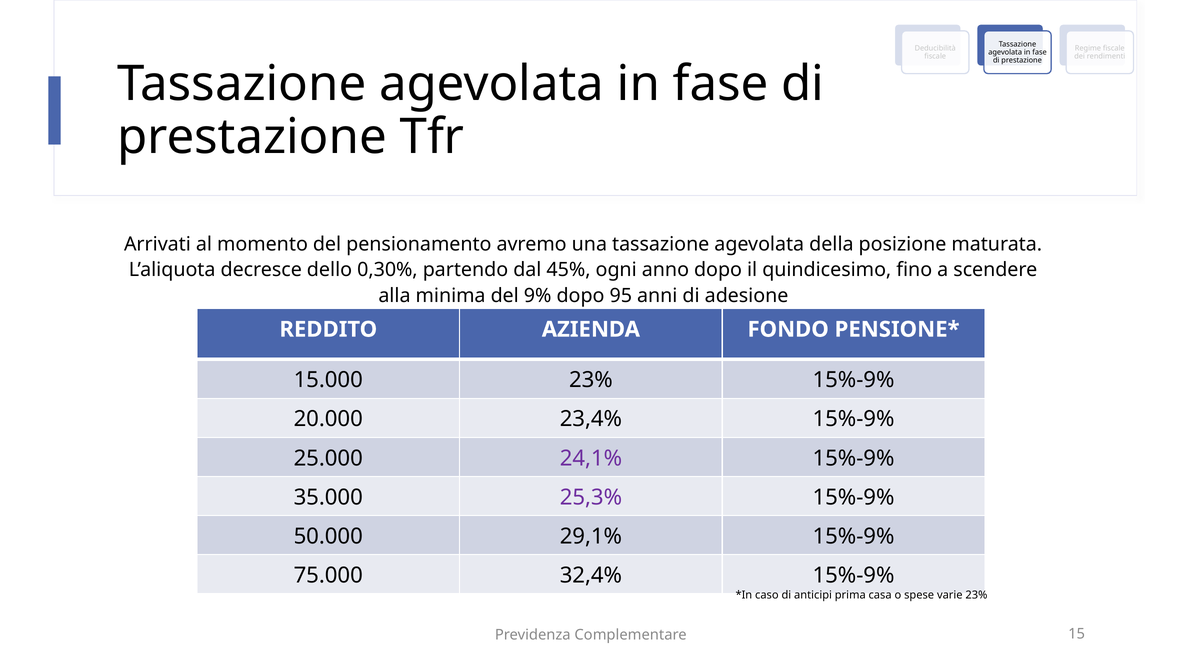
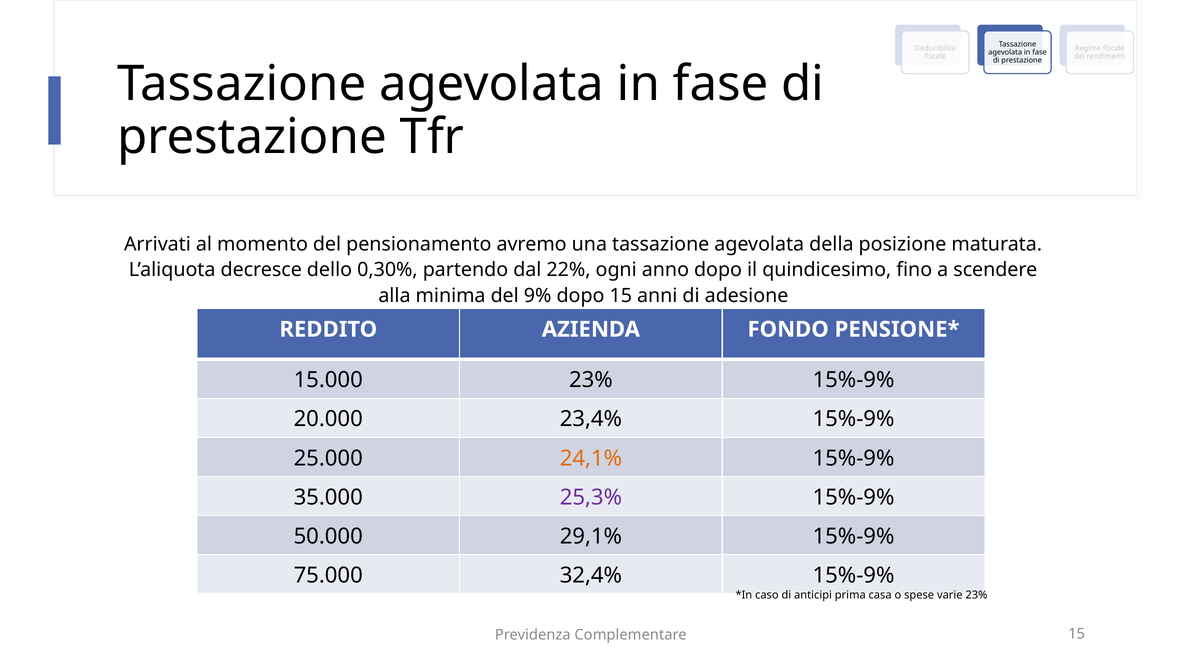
45%: 45% -> 22% (569, 270)
dopo 95: 95 -> 15 (621, 296)
24,1% colour: purple -> orange (591, 458)
